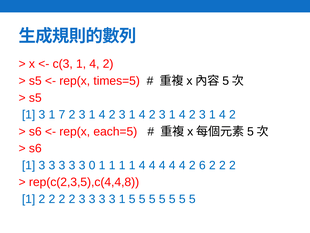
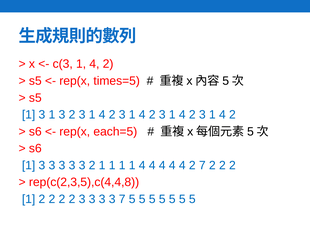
3 1 7: 7 -> 3 (62, 114)
3 3 0: 0 -> 2 (92, 165)
2 6: 6 -> 7 (202, 165)
3 3 1: 1 -> 7 (122, 199)
